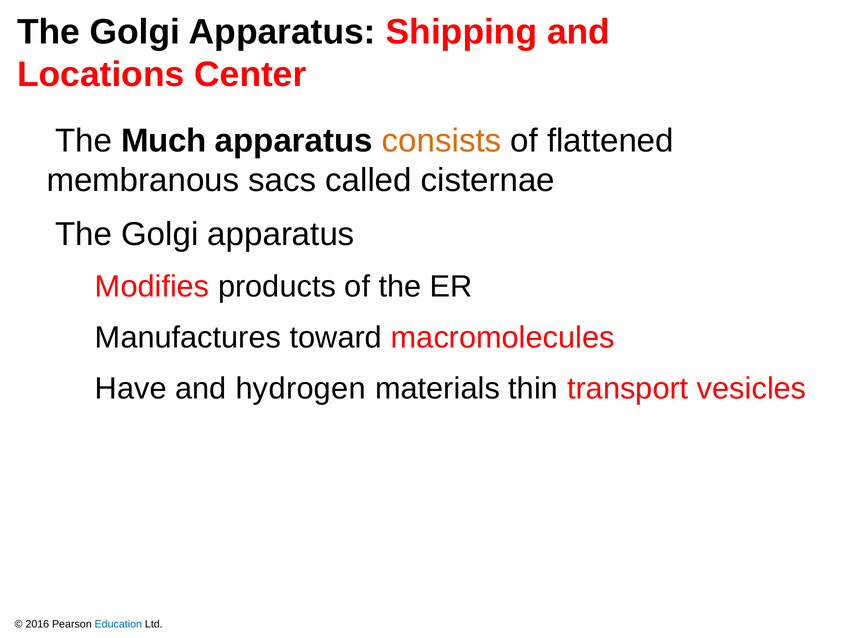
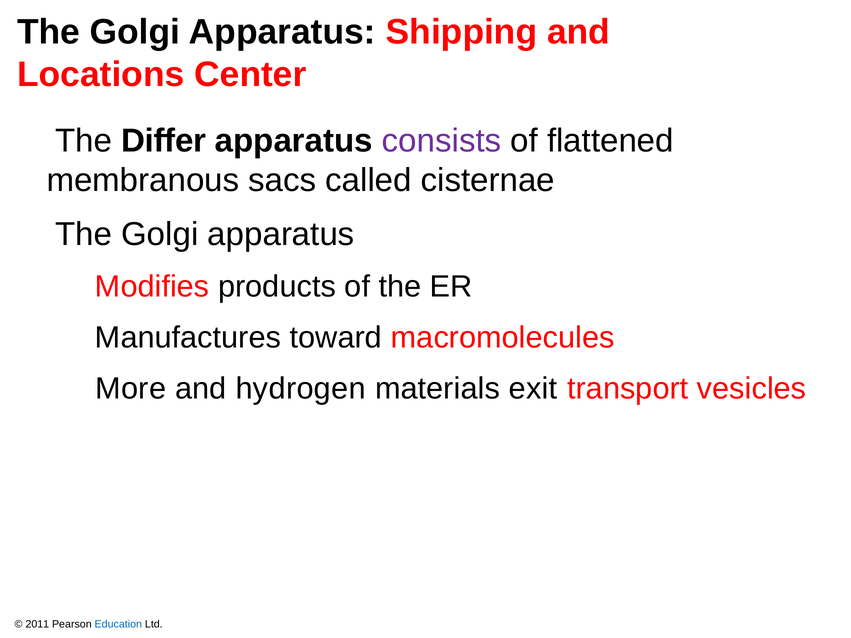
Much: Much -> Differ (164, 141)
consists colour: orange -> purple (442, 141)
Have: Have -> More (131, 389)
thin: thin -> exit (533, 389)
2016: 2016 -> 2011 (37, 625)
